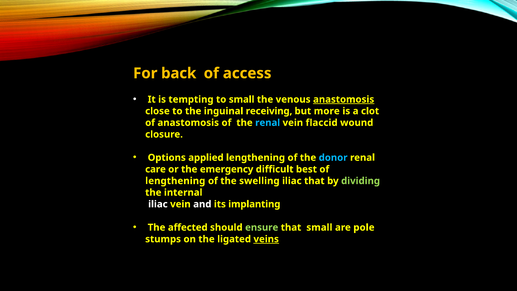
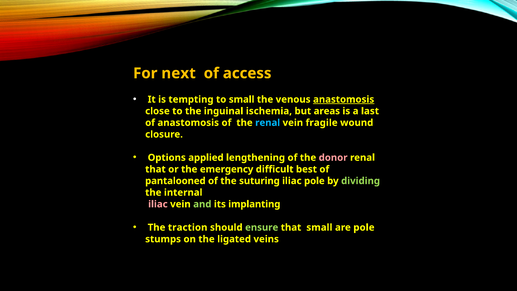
back: back -> next (179, 73)
receiving: receiving -> ischemia (269, 111)
more: more -> areas (327, 111)
clot: clot -> last (370, 111)
flaccid: flaccid -> fragile (322, 123)
donor colour: light blue -> pink (333, 158)
care: care -> that (155, 169)
lengthening: lengthening -> pantalooned (175, 181)
swelling: swelling -> suturing (259, 181)
iliac that: that -> pole (314, 181)
iliac colour: white -> pink (158, 204)
and colour: white -> light green (202, 204)
affected: affected -> traction (188, 227)
veins underline: present -> none (266, 239)
